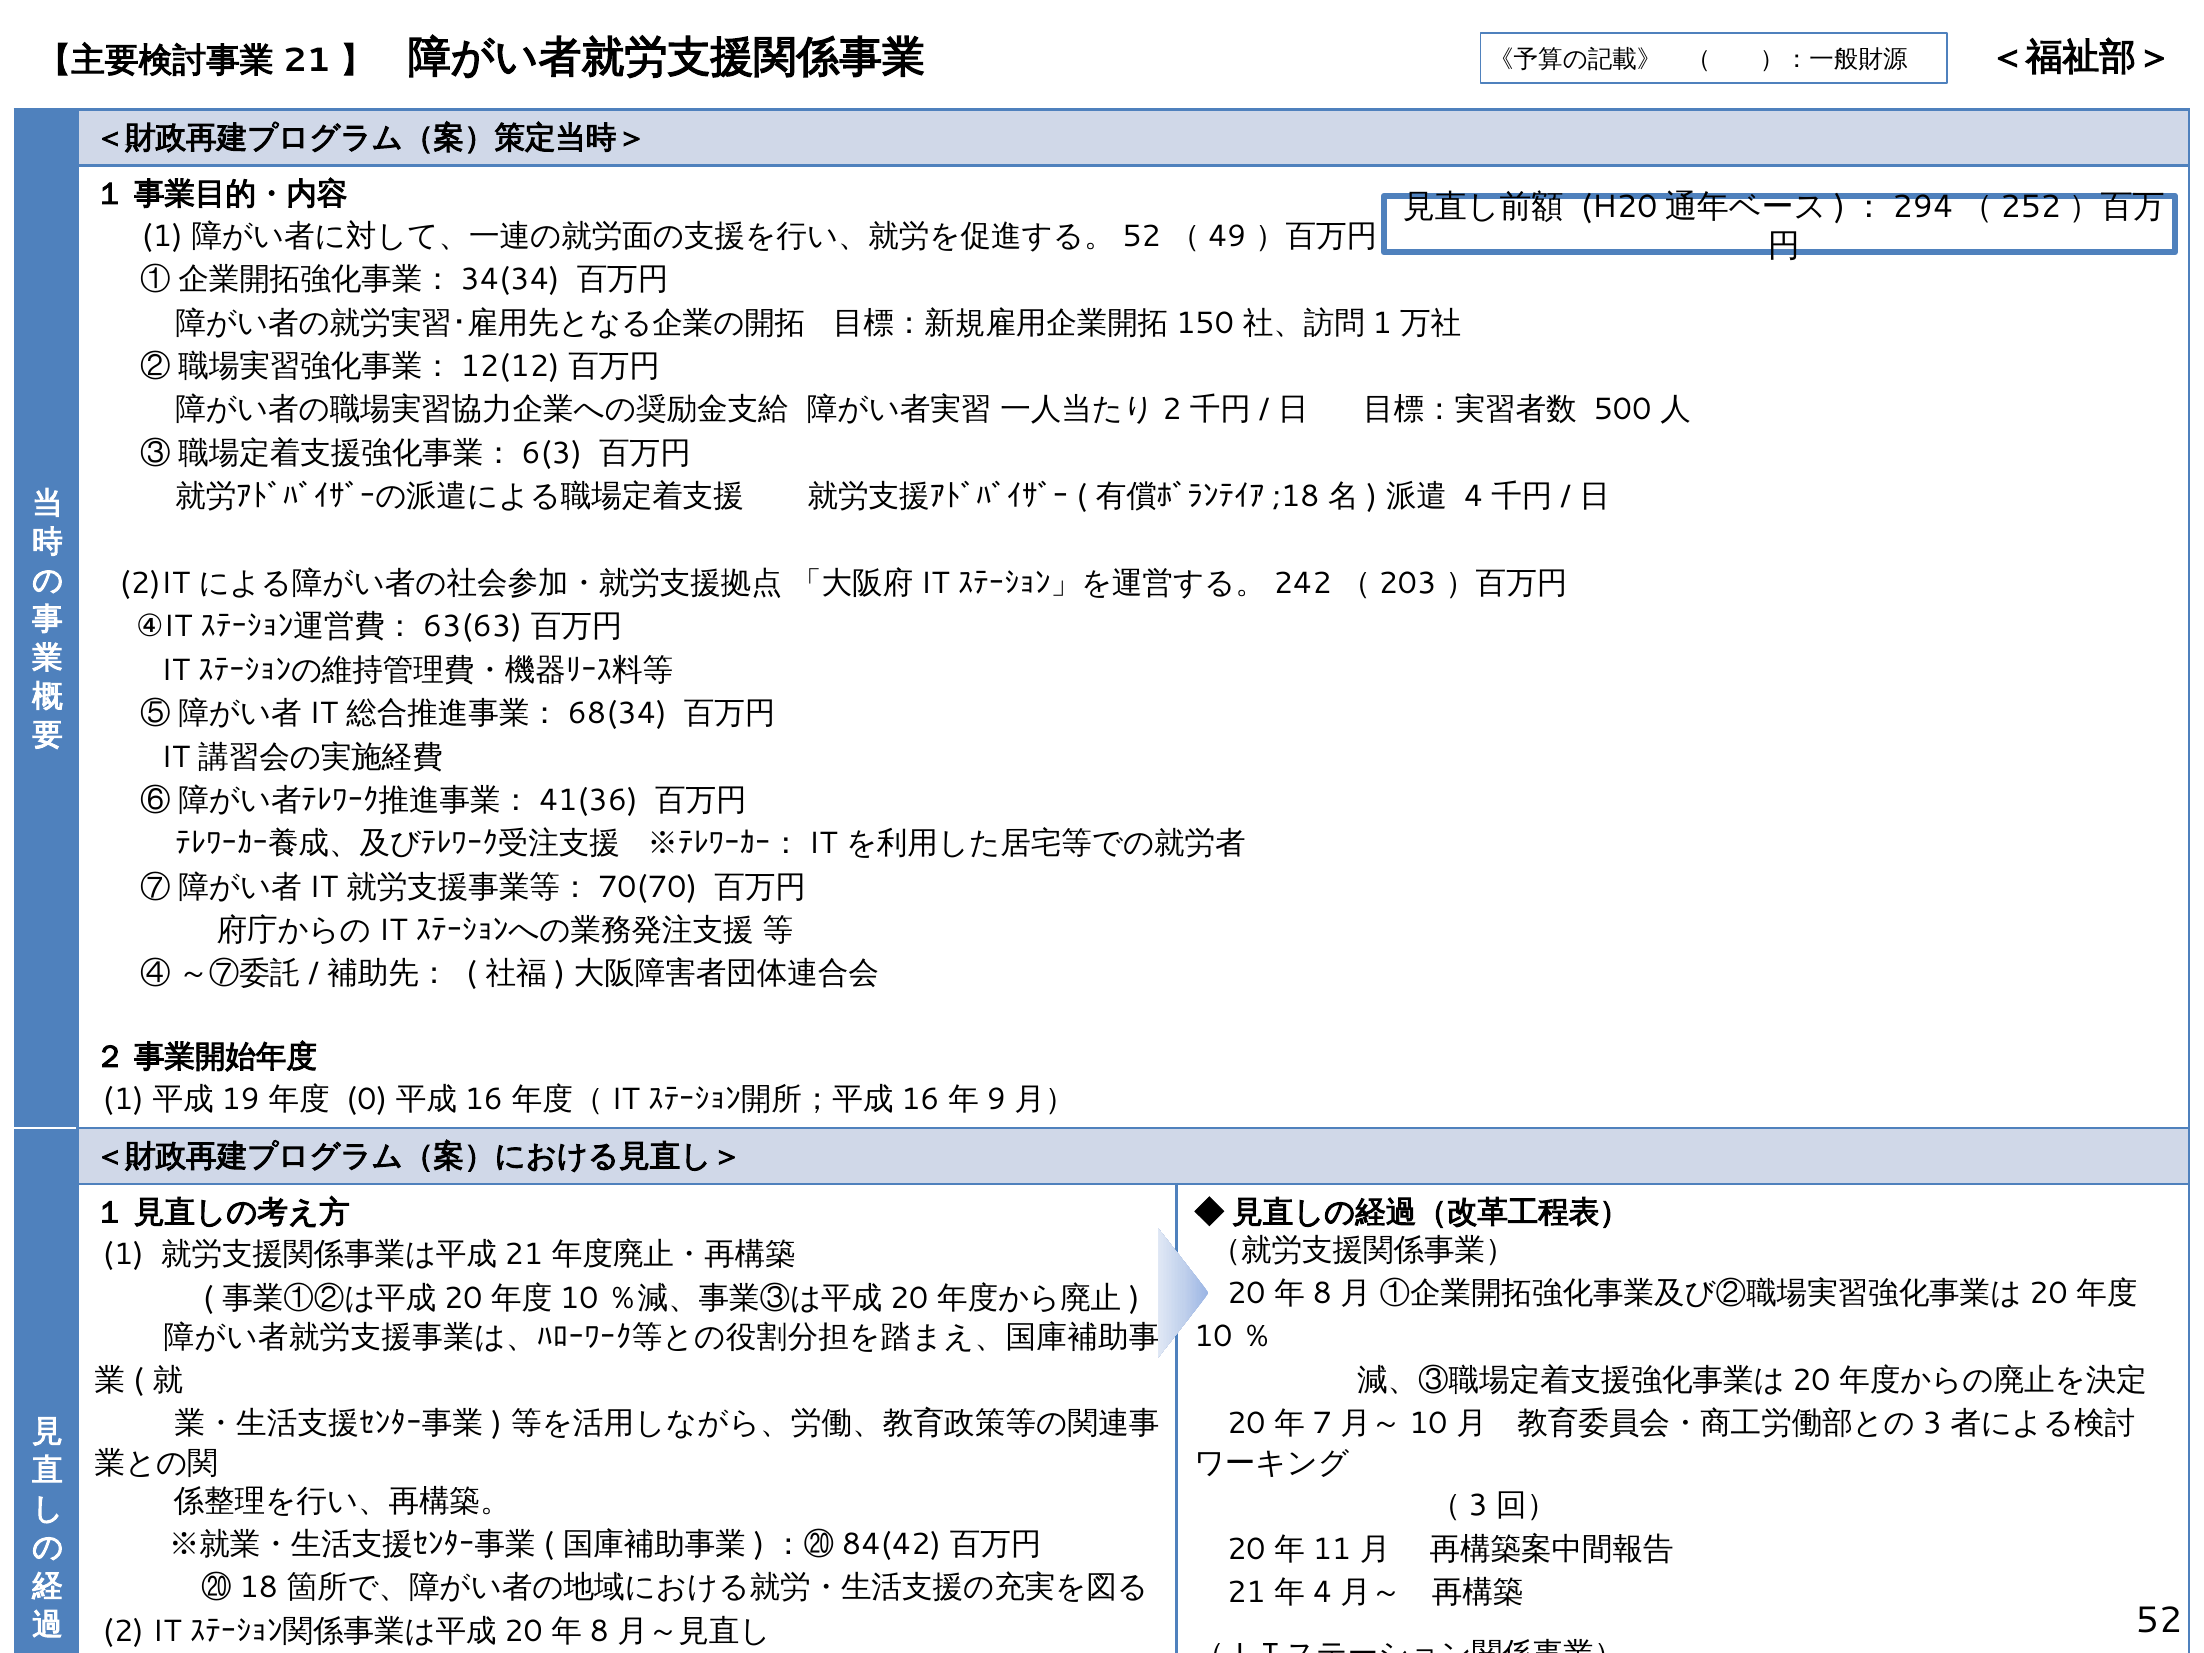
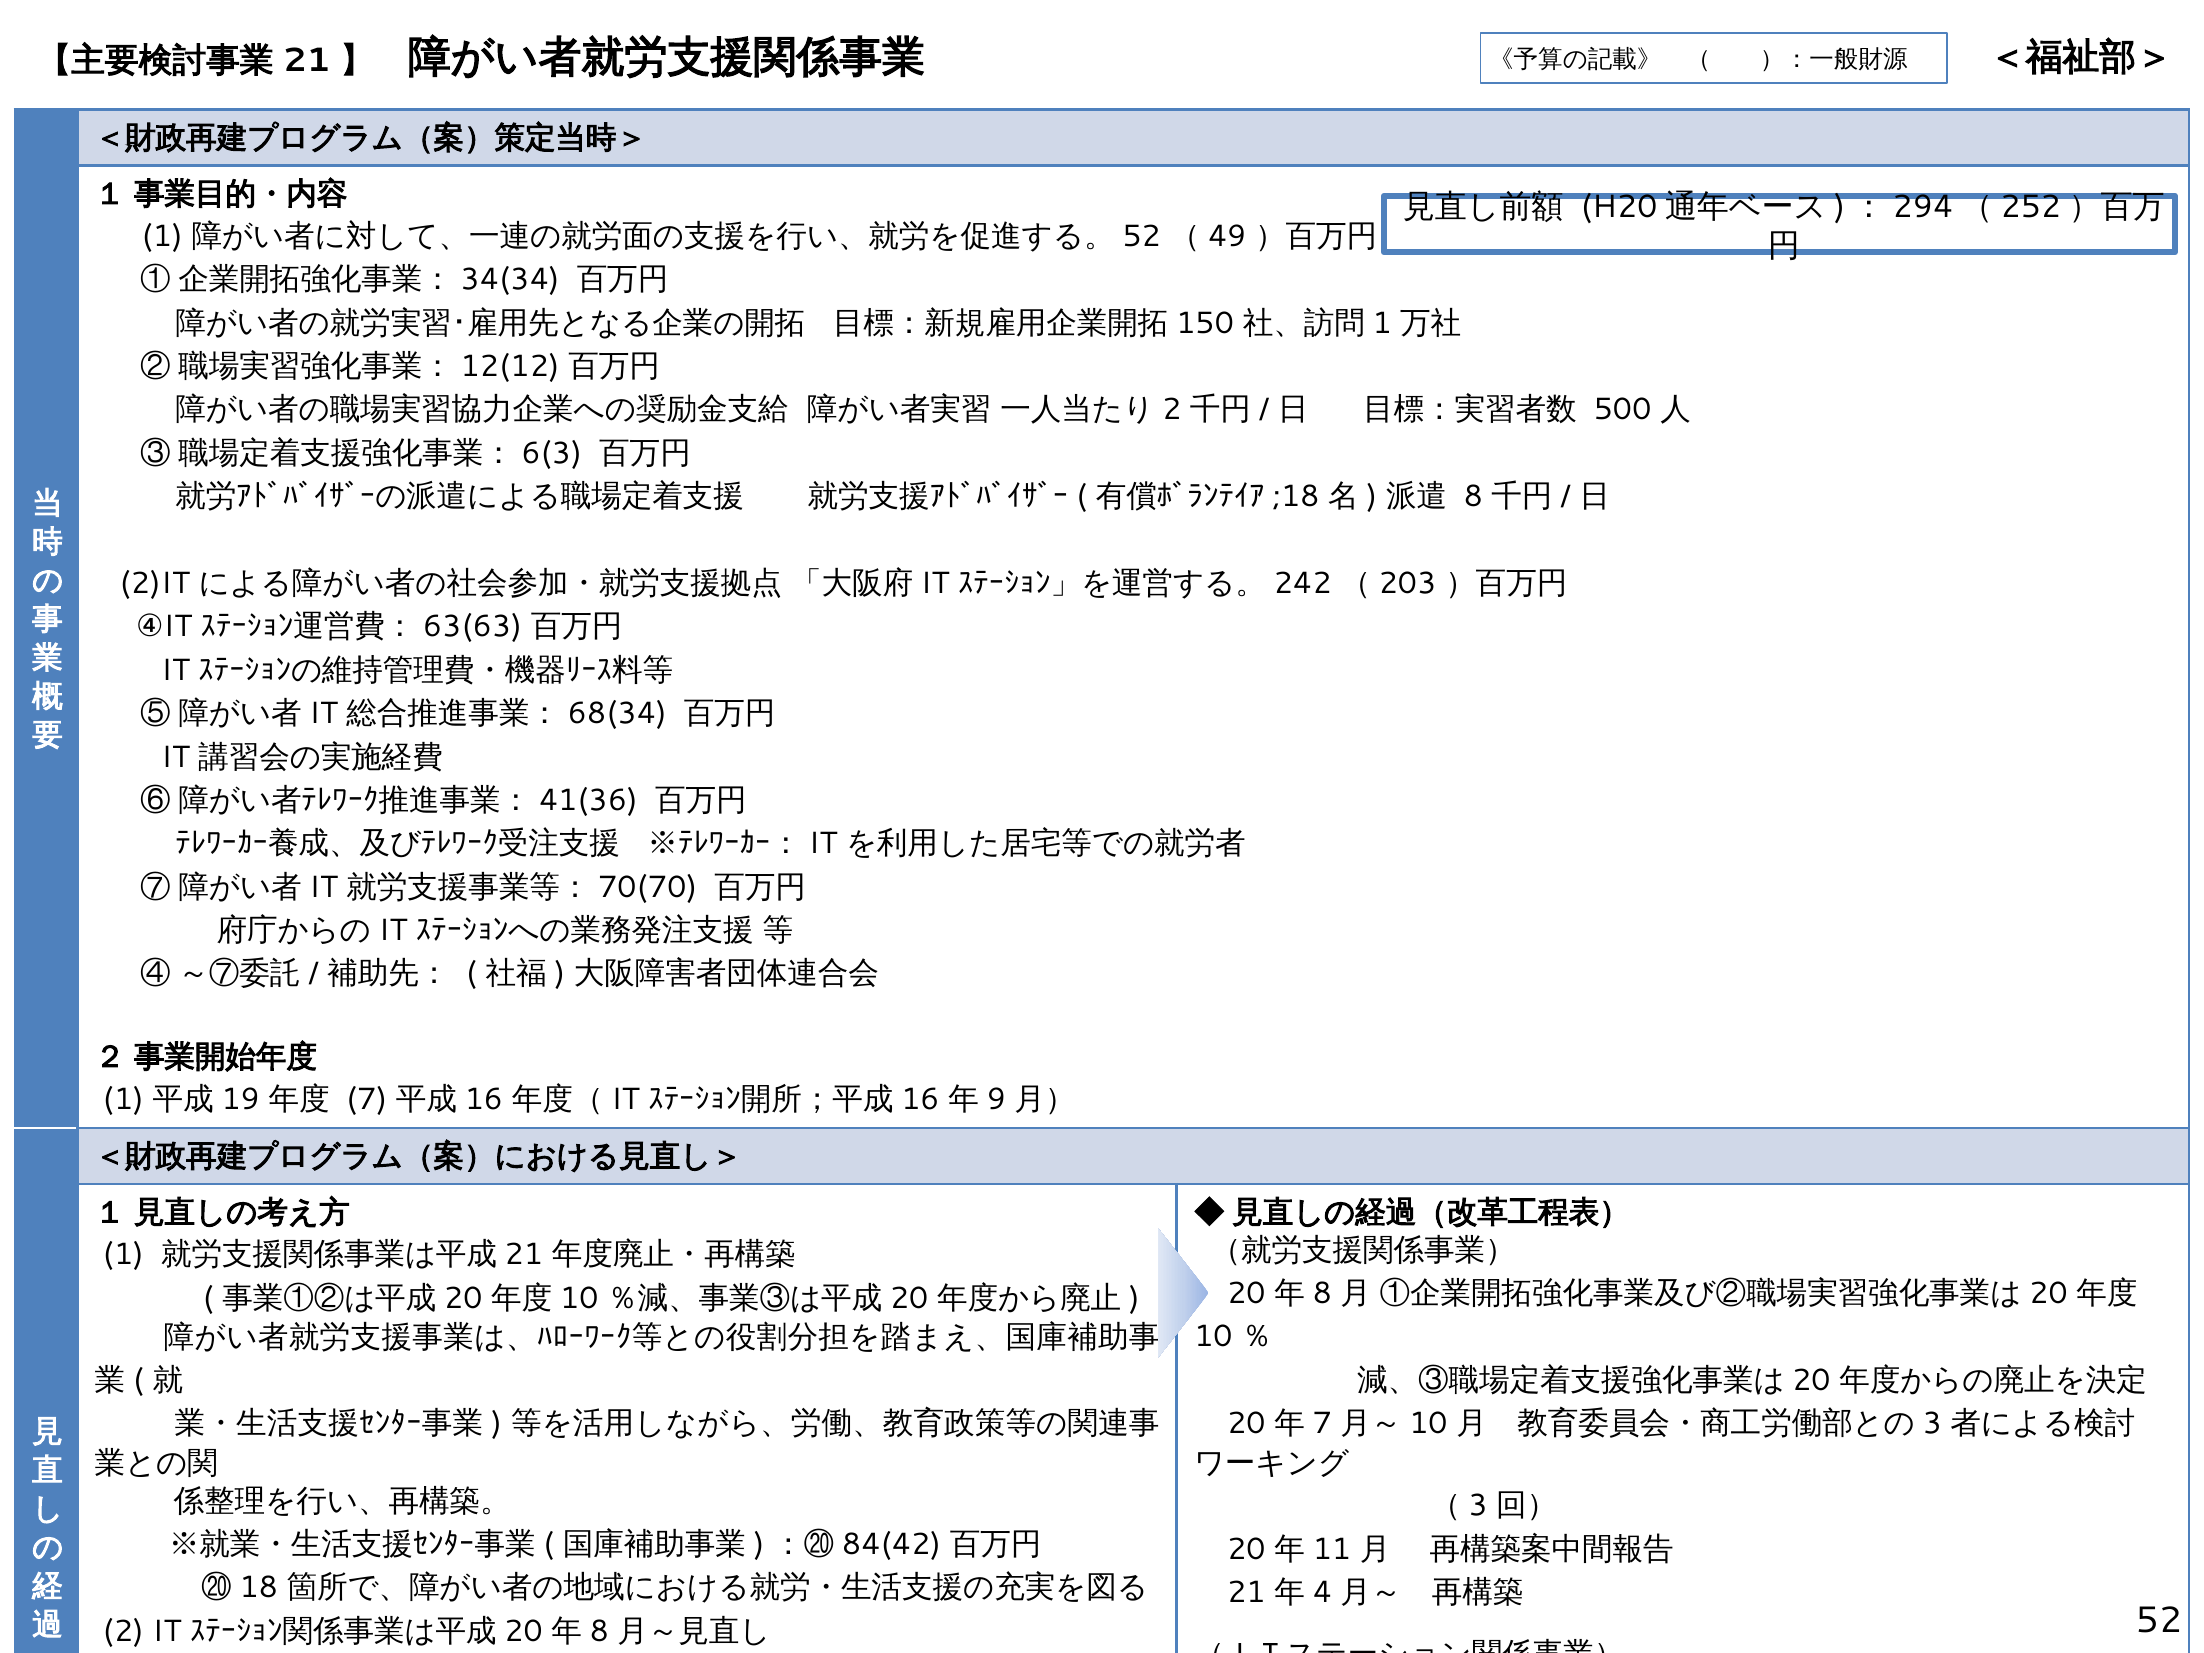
4: 4 -> 8 (1473, 497)
0: 0 -> 7 (367, 1099)
